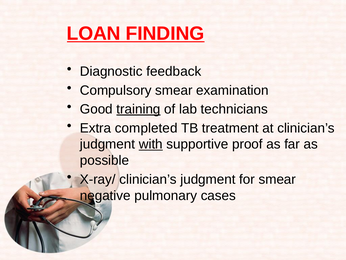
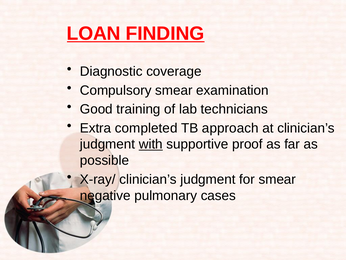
feedback: feedback -> coverage (174, 71)
training underline: present -> none (138, 109)
treatment: treatment -> approach (230, 128)
